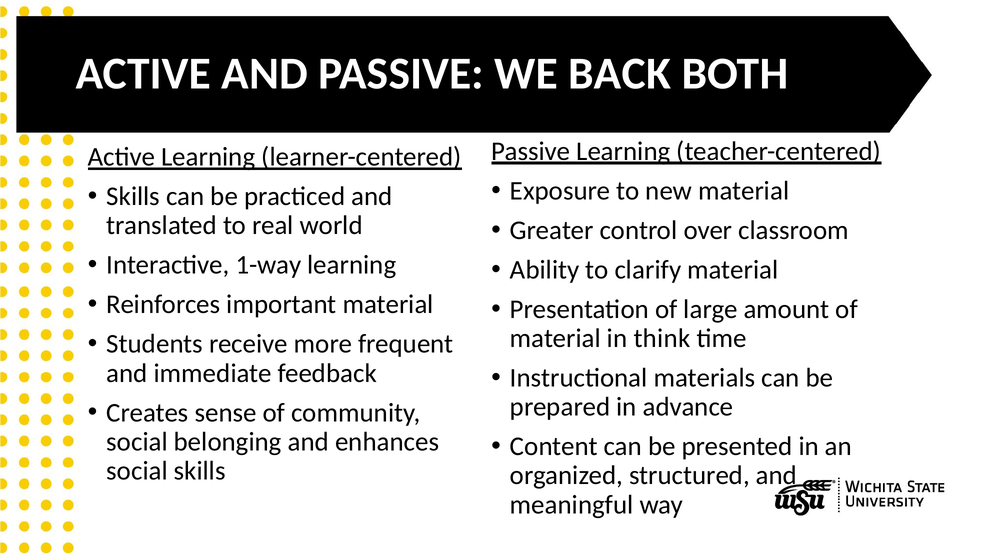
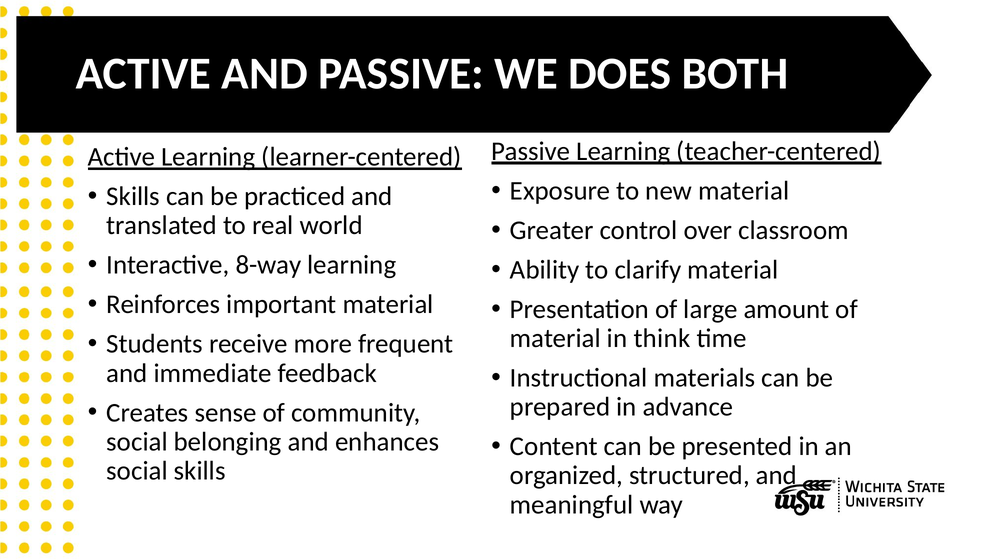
BACK: BACK -> DOES (620, 74)
1-way: 1-way -> 8-way (268, 265)
